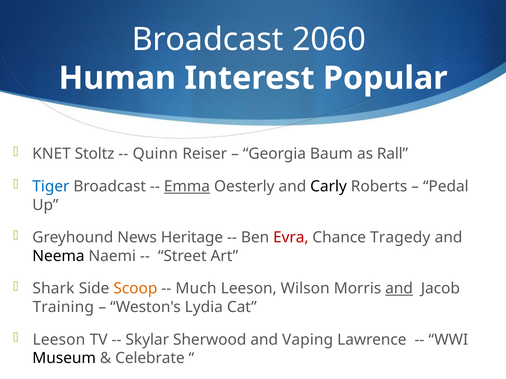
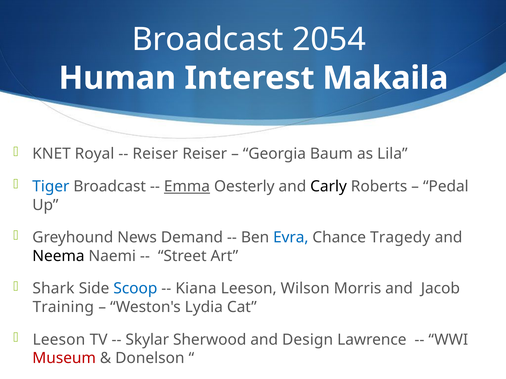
2060: 2060 -> 2054 (329, 39)
Popular: Popular -> Makaila (385, 78)
Stoltz: Stoltz -> Royal (95, 154)
Quinn: Quinn -> Reiser (155, 154)
Rall: Rall -> Lila (392, 154)
Heritage: Heritage -> Demand (192, 238)
Evra colour: red -> blue (291, 238)
Scoop colour: orange -> blue (135, 289)
Much: Much -> Kiana (196, 289)
and underline: present -> none (399, 289)
Vaping: Vaping -> Design (308, 340)
Museum colour: black -> red (64, 359)
Celebrate: Celebrate -> Donelson (150, 359)
